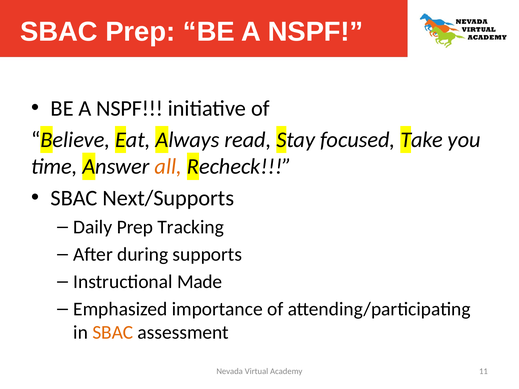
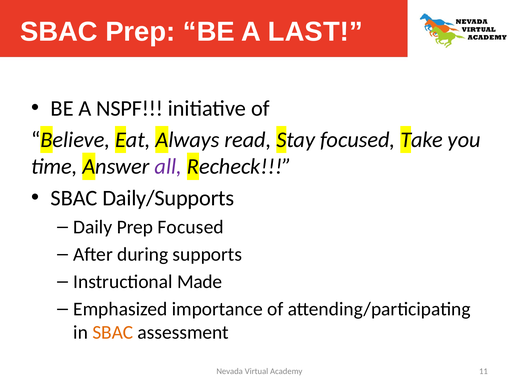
Prep BE A NSPF: NSPF -> LAST (315, 32)
all colour: orange -> purple (168, 167)
Next/Supports: Next/Supports -> Daily/Supports (168, 198)
Prep Tracking: Tracking -> Focused (191, 227)
